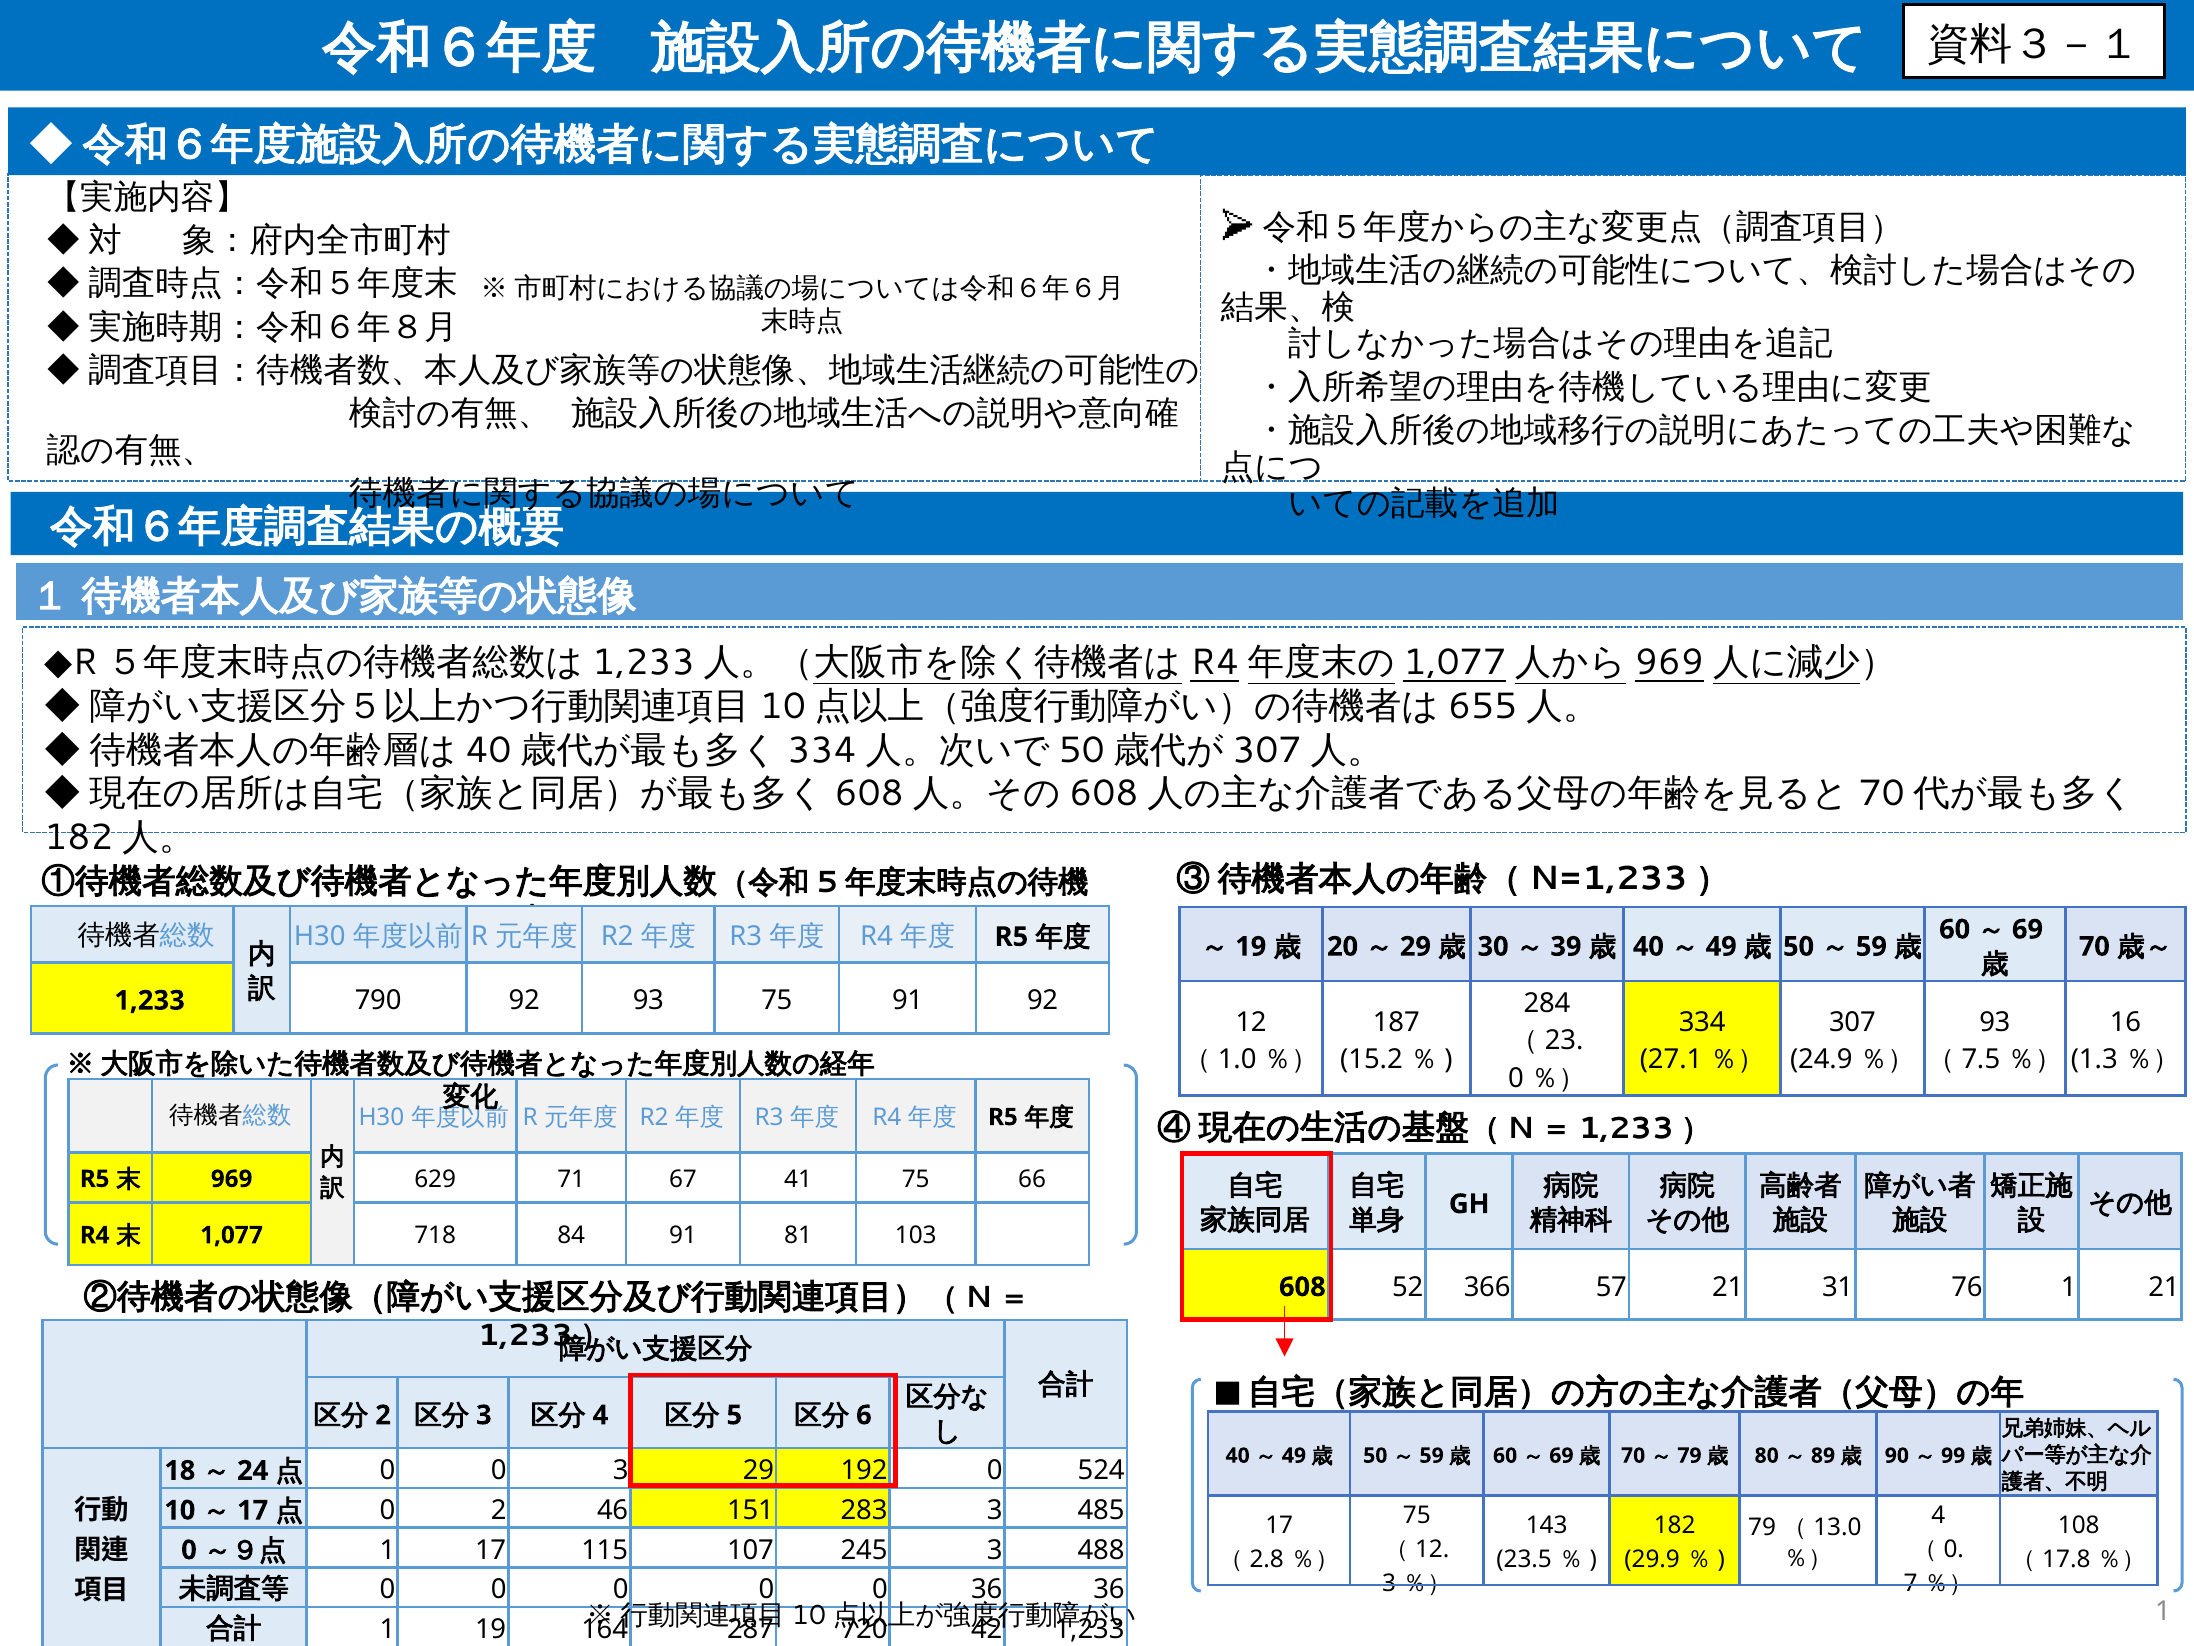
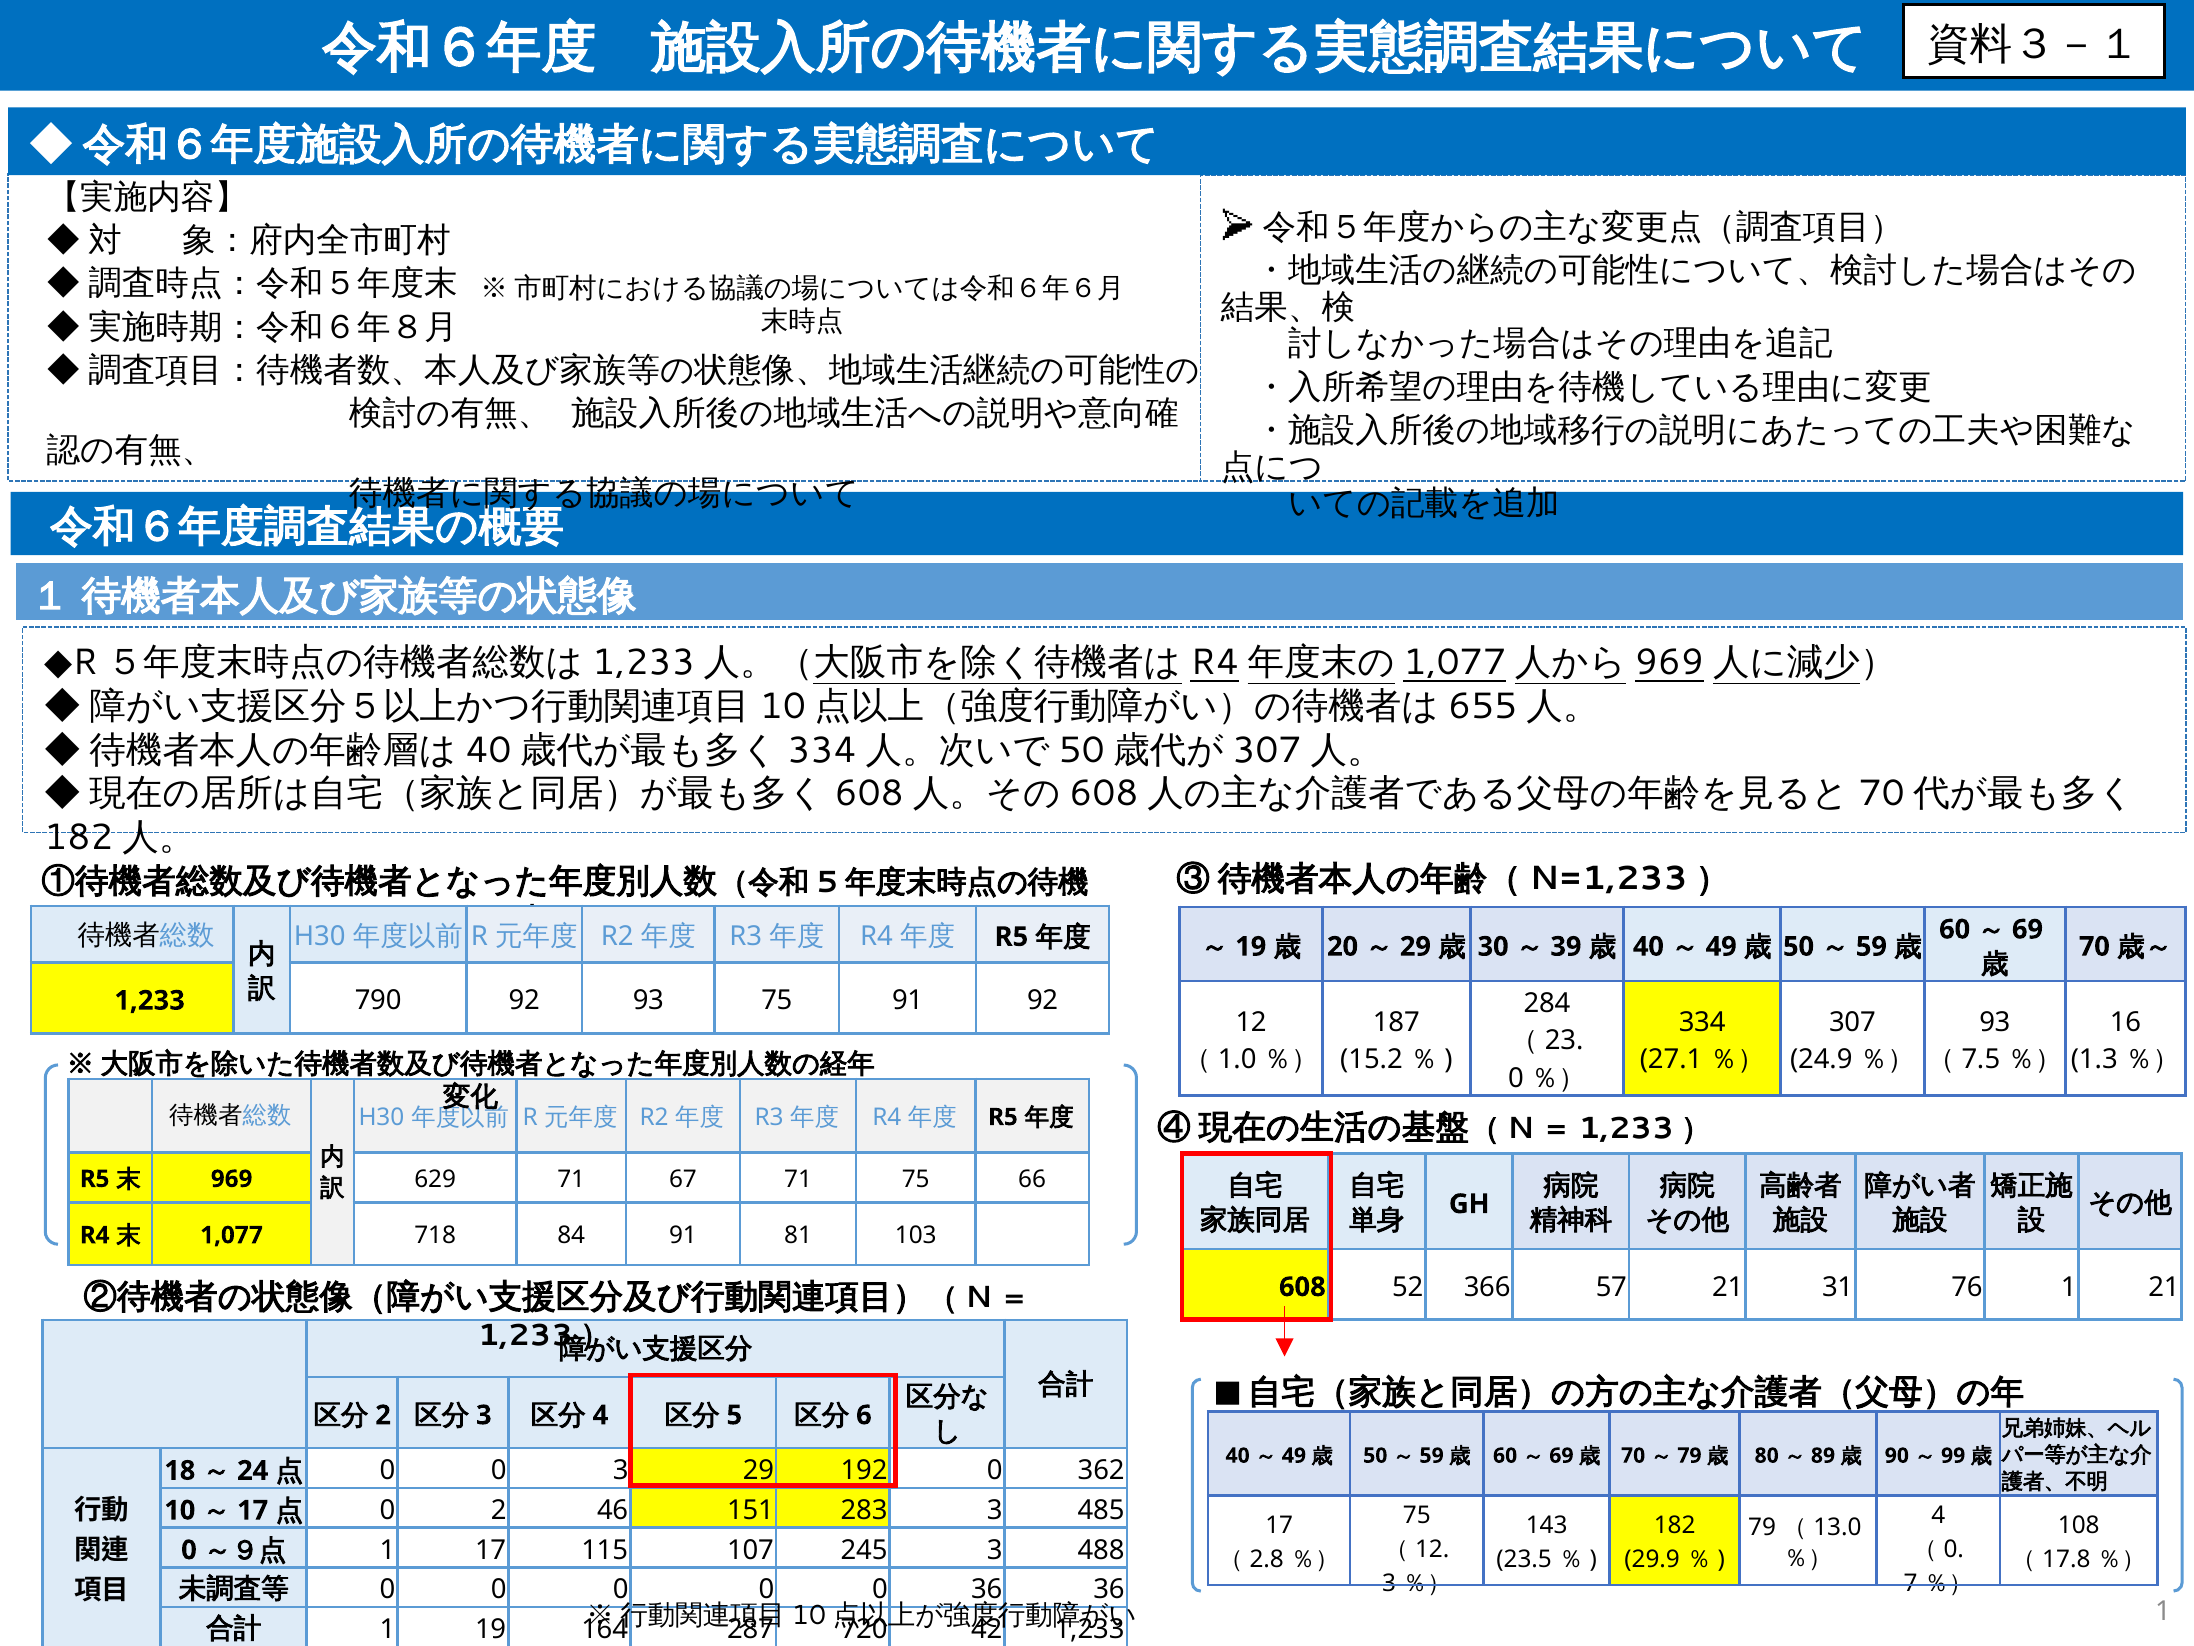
67 41: 41 -> 71 (798, 1179)
524: 524 -> 362 (1101, 1470)
